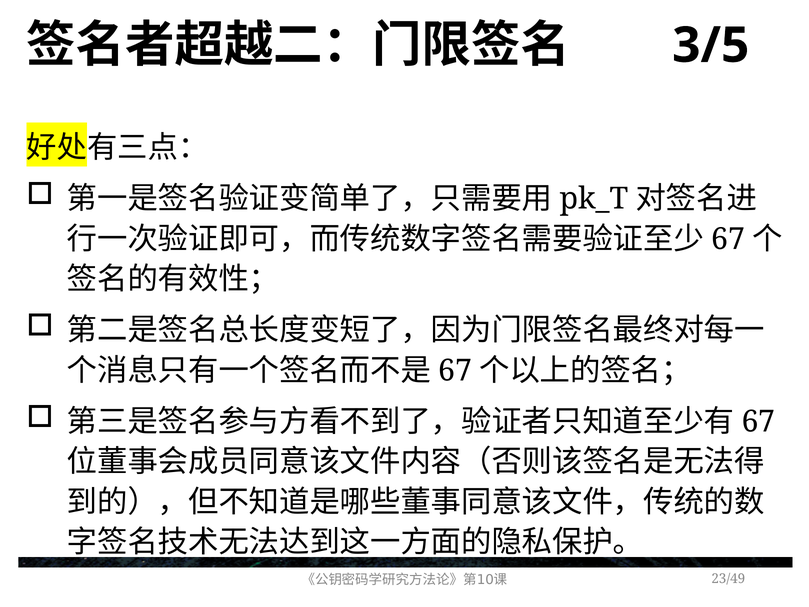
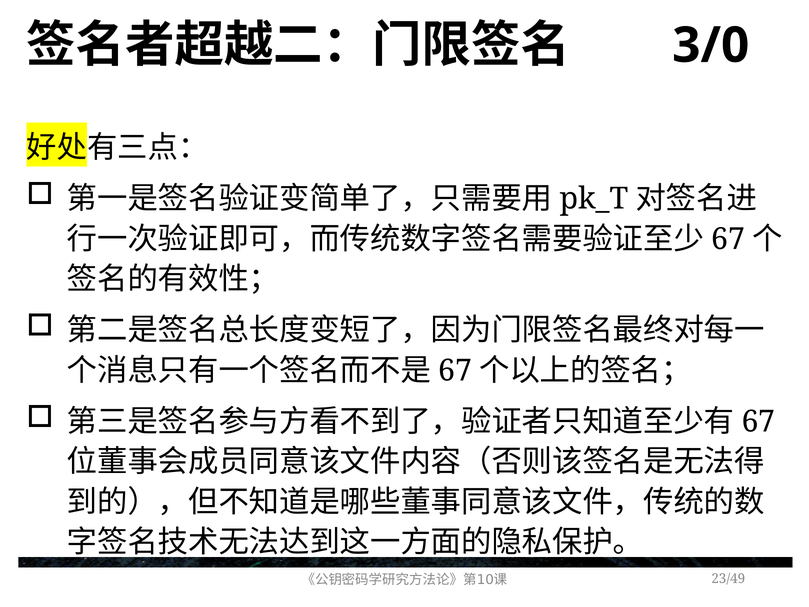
3/5: 3/5 -> 3/0 (711, 45)
